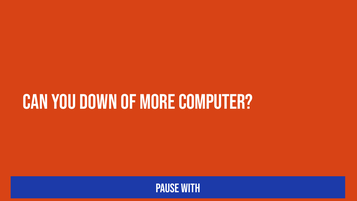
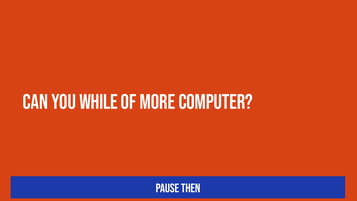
down: down -> while (98, 102)
With: With -> Then (191, 188)
